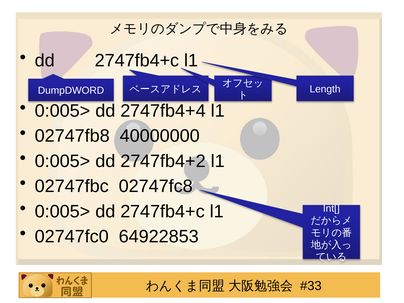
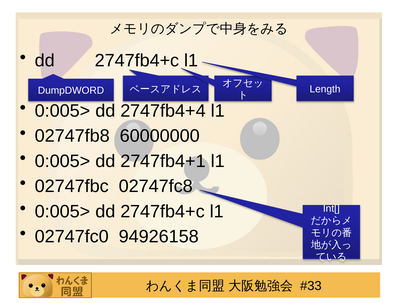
40000000: 40000000 -> 60000000 (160, 136)
2747fb4+2: 2747fb4+2 -> 2747fb4+1 (163, 161)
64922853: 64922853 -> 94926158 (159, 237)
